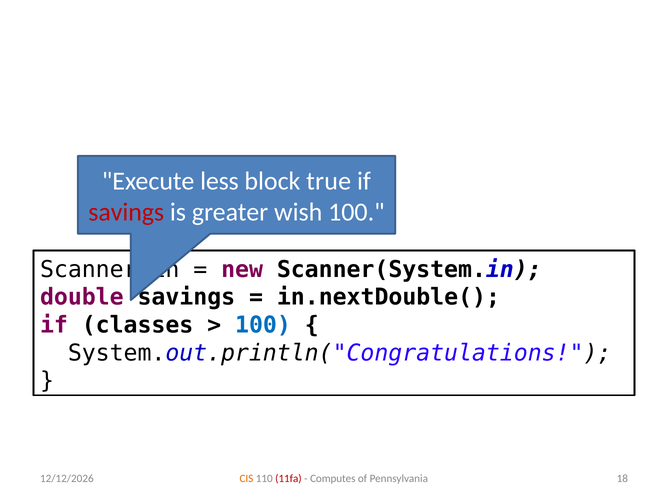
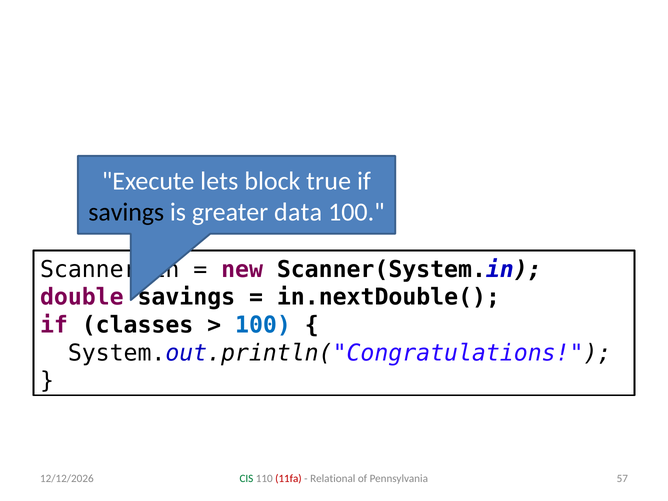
less: less -> lets (219, 181)
savings colour: red -> black (126, 212)
wish: wish -> data (298, 212)
CIS colour: orange -> green (246, 478)
Computes: Computes -> Relational (333, 478)
18: 18 -> 57 (622, 478)
